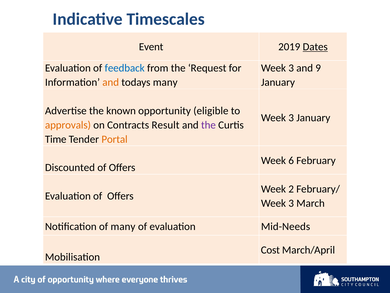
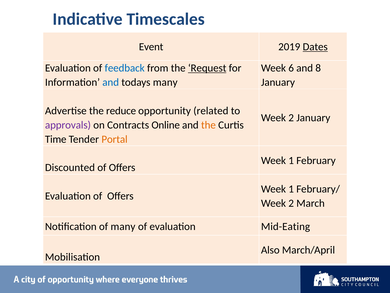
Request underline: none -> present (207, 68)
3: 3 -> 6 (291, 68)
9: 9 -> 8 (318, 68)
and colour: orange -> blue (111, 82)
known: known -> reduce (121, 111)
eligible: eligible -> related (211, 111)
3: 3 -> 2 (291, 118)
approvals colour: orange -> purple (68, 125)
Result: Result -> Online (166, 125)
the colour: purple -> orange (208, 125)
6: 6 -> 1 (291, 160)
2: 2 -> 1 (291, 189)
3: 3 -> 2 (291, 203)
Mid-Needs: Mid-Needs -> Mid-Eating (286, 226)
Cost: Cost -> Also (270, 250)
